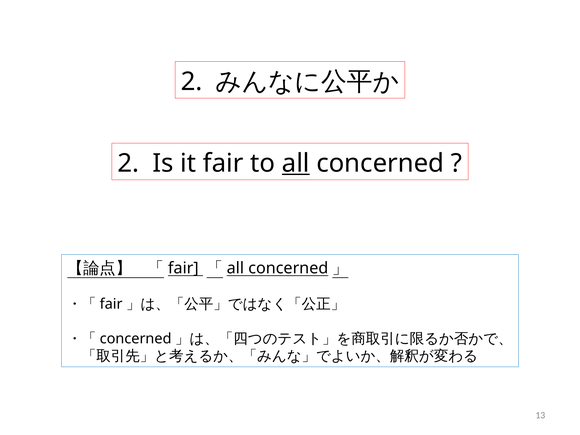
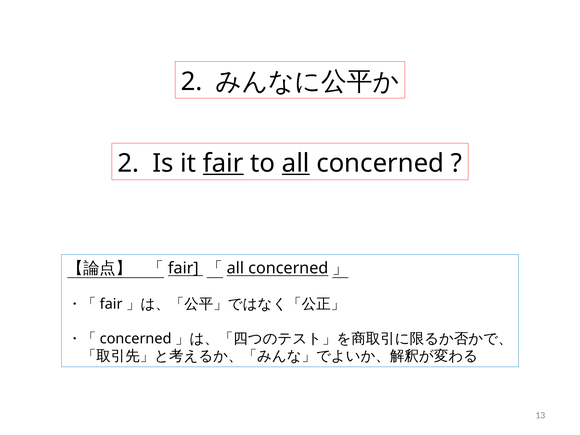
fair underline: none -> present (223, 163)
